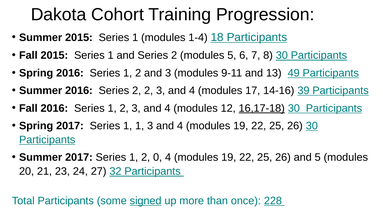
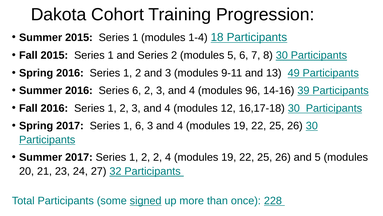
2016 Series 2: 2 -> 6 (137, 90)
17: 17 -> 96 (253, 90)
16,17-18 underline: present -> none (262, 108)
1 1: 1 -> 6 (140, 125)
2 0: 0 -> 2 (158, 157)
